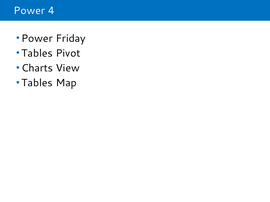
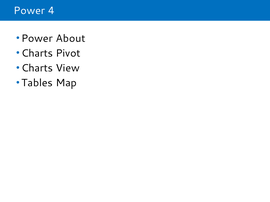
Friday: Friday -> About (71, 39)
Tables: Tables -> Charts (37, 53)
